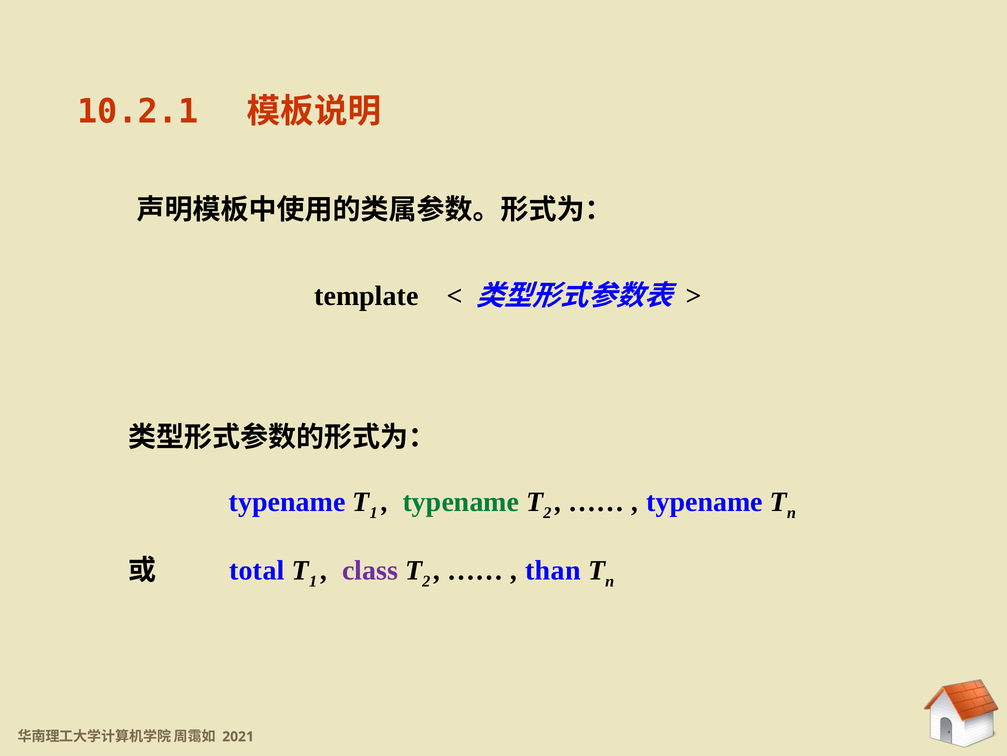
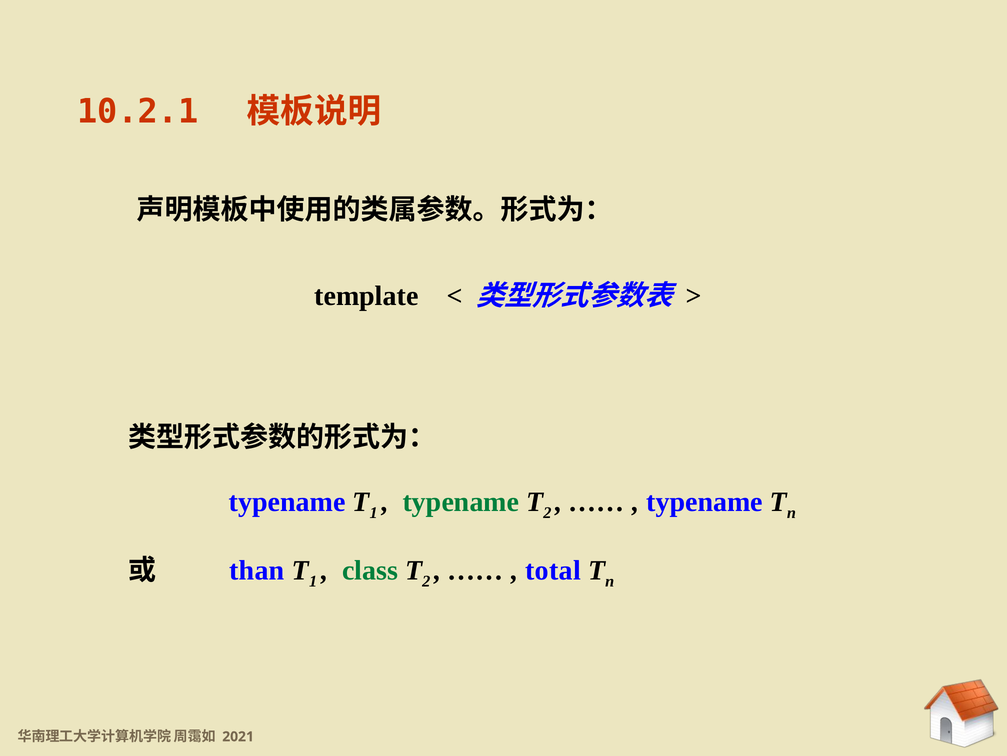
total: total -> than (257, 570)
class colour: purple -> green (370, 570)
than: than -> total (553, 570)
